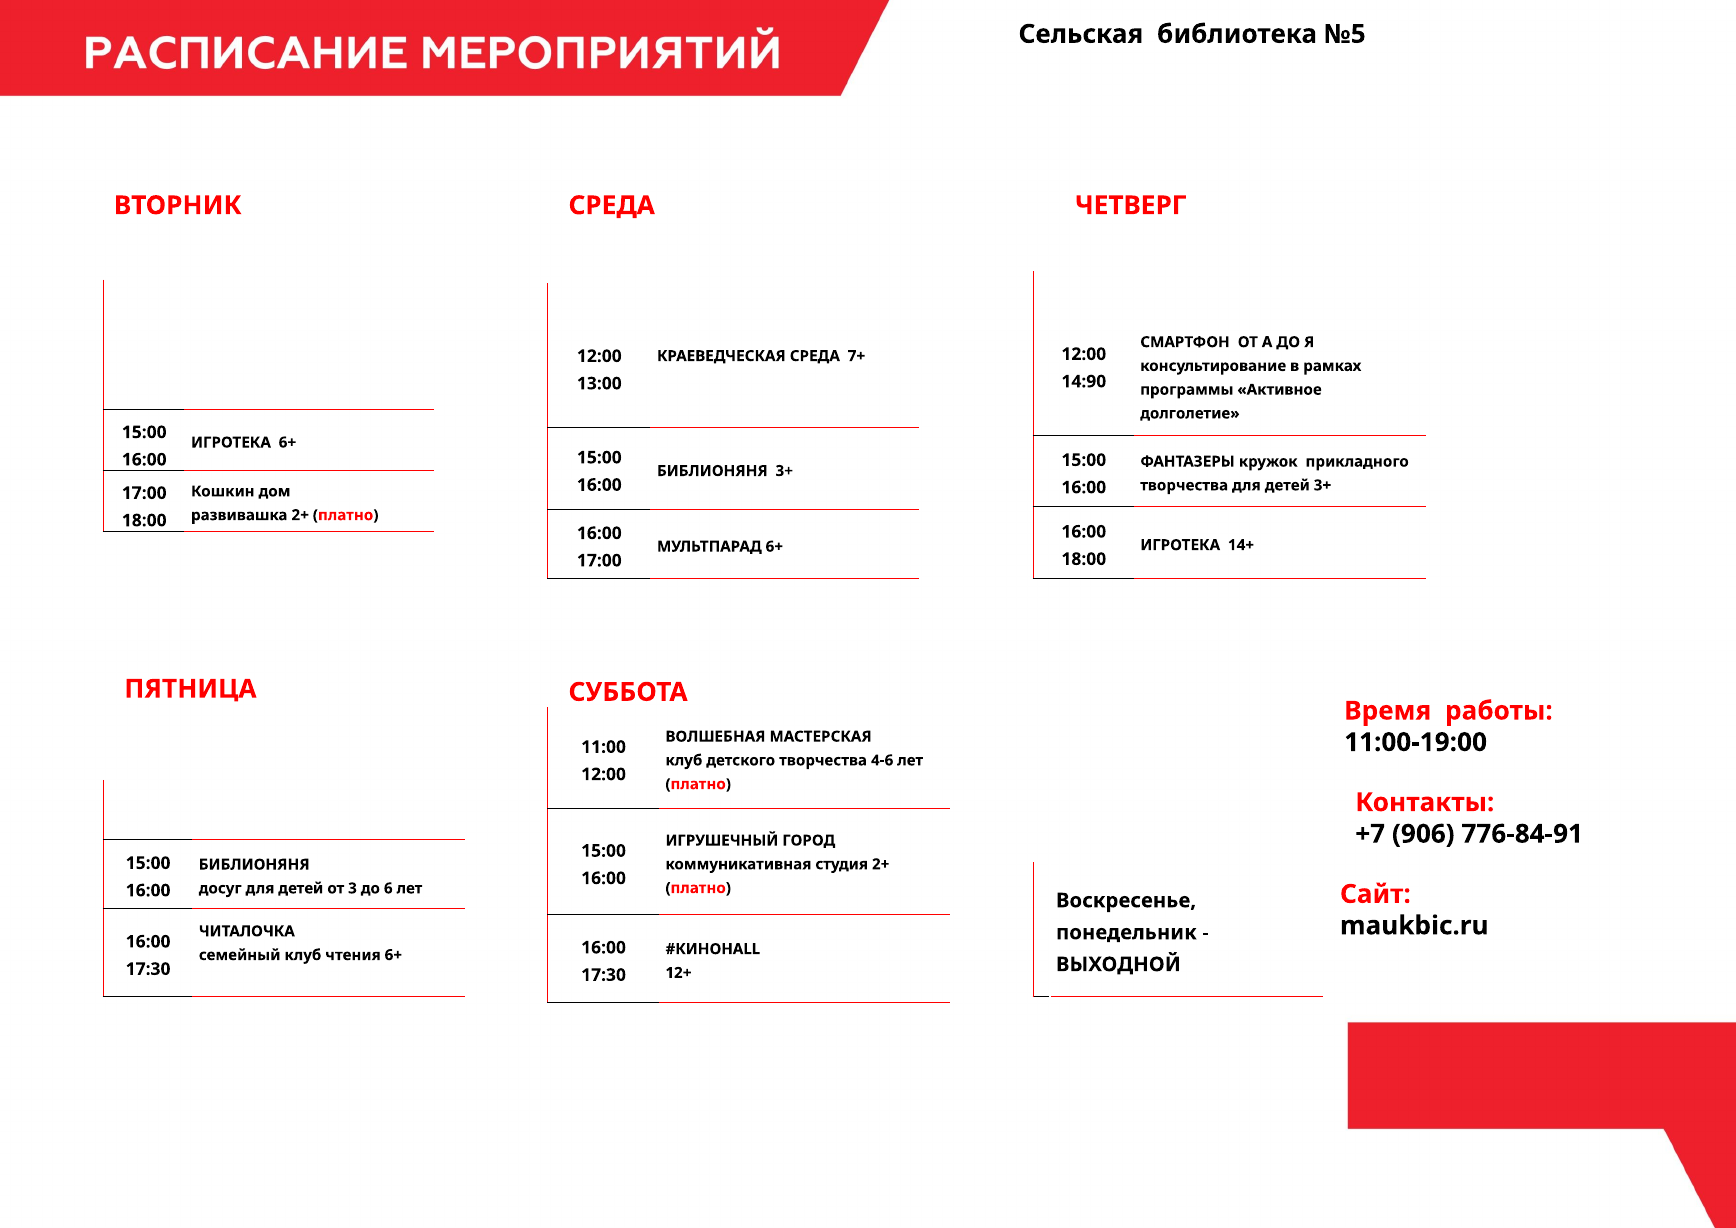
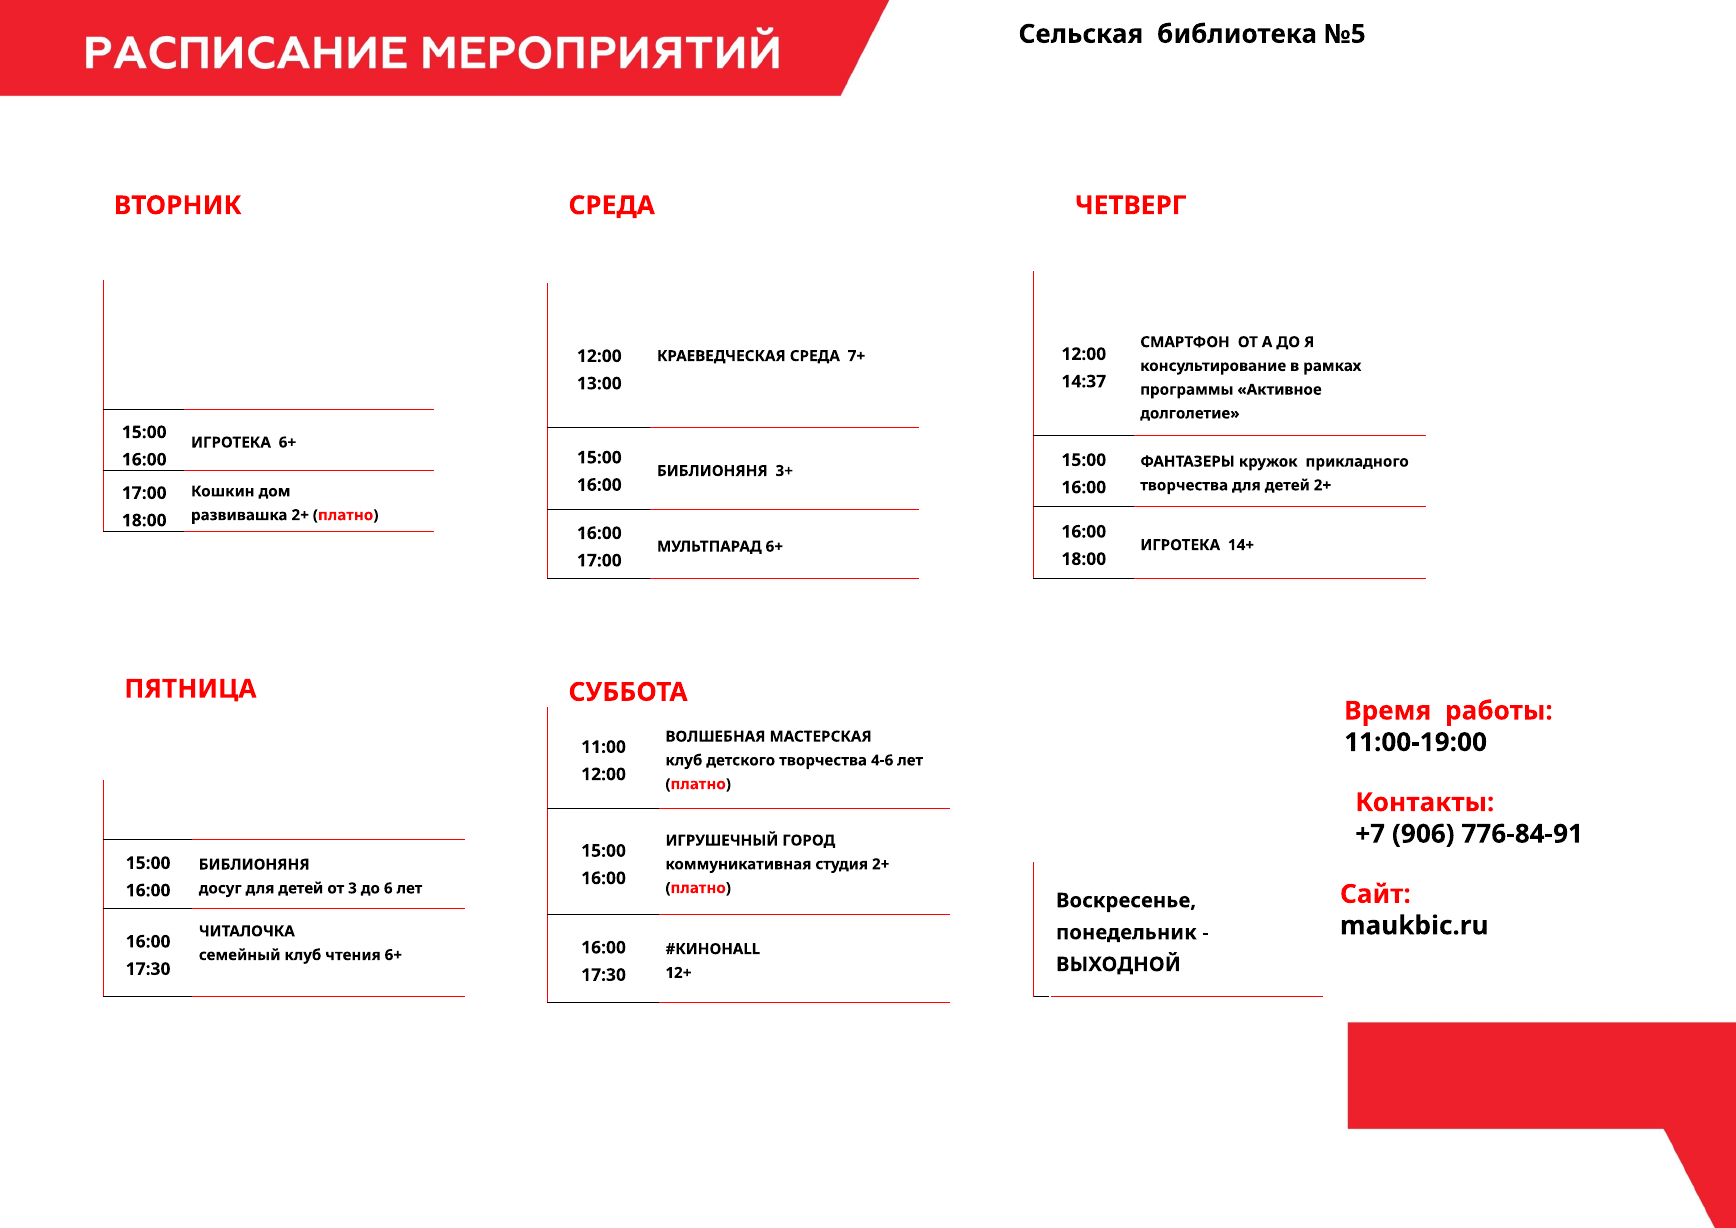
14:90: 14:90 -> 14:37 (1084, 381)
детей 3+: 3+ -> 2+ (1322, 485)
